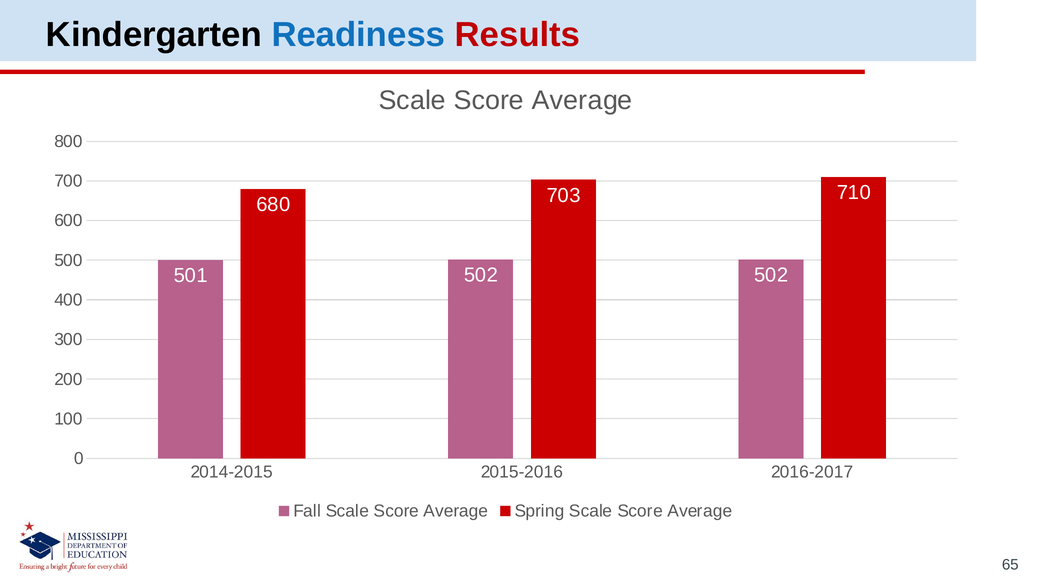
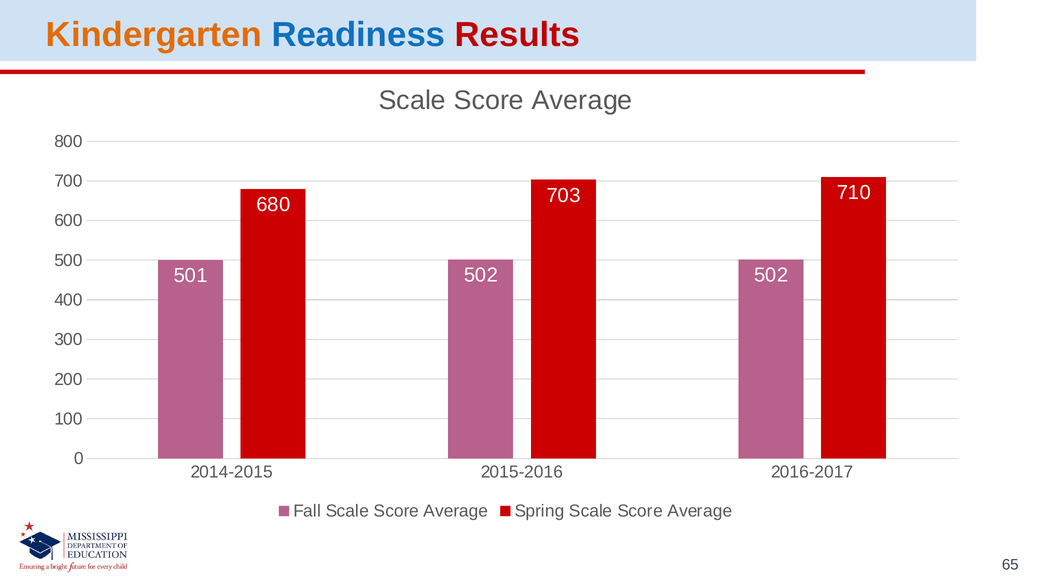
Kindergarten colour: black -> orange (154, 35)
